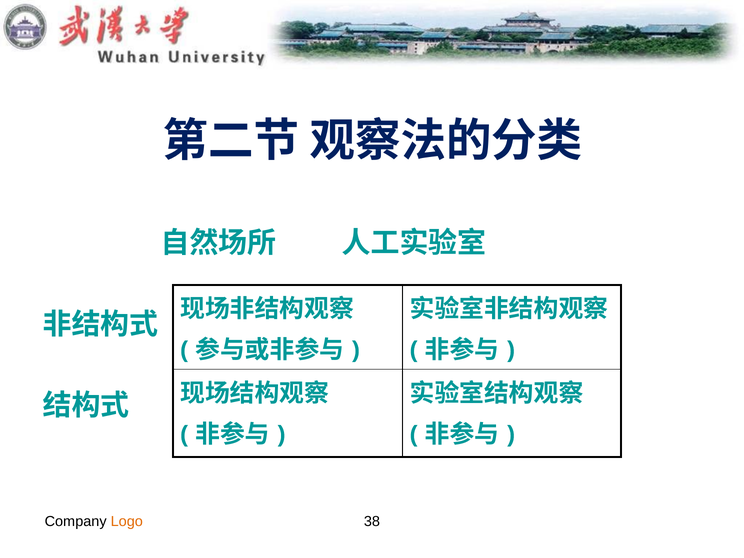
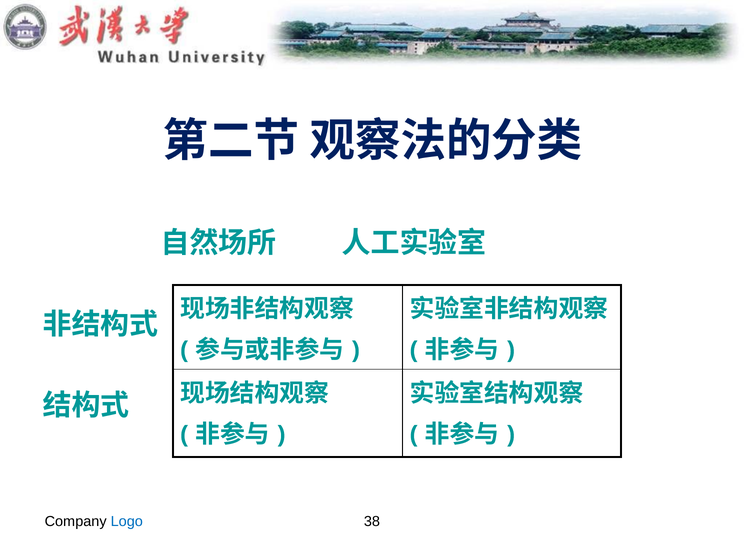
Logo colour: orange -> blue (127, 522)
